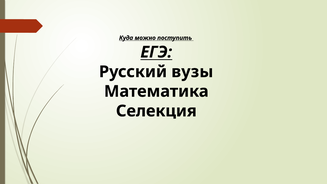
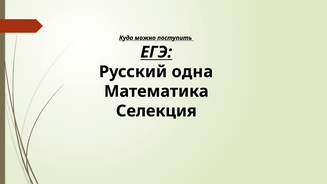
вузы: вузы -> одна (192, 72)
